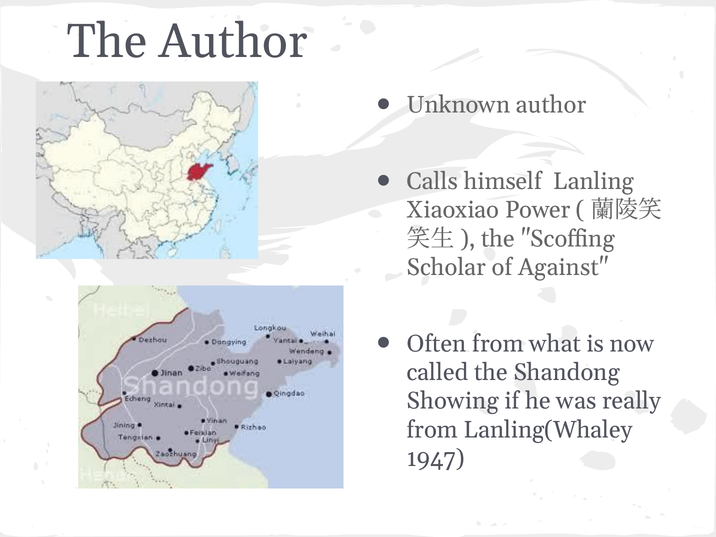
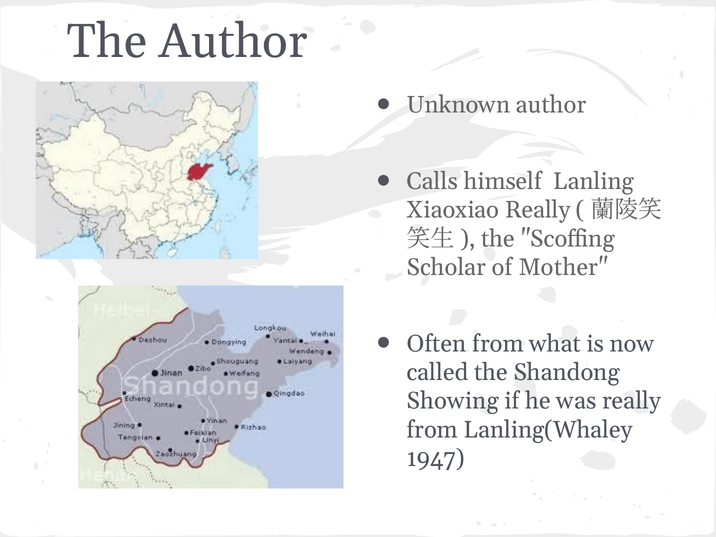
Xiaoxiao Power: Power -> Really (538, 210)
Against: Against -> Mother (563, 267)
